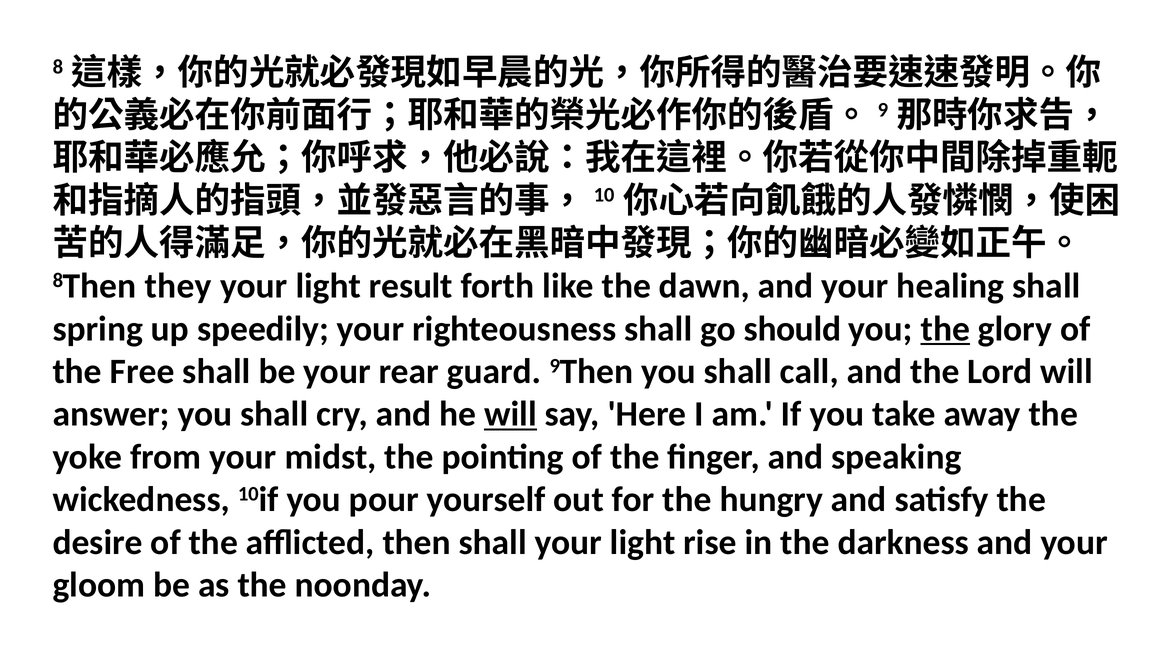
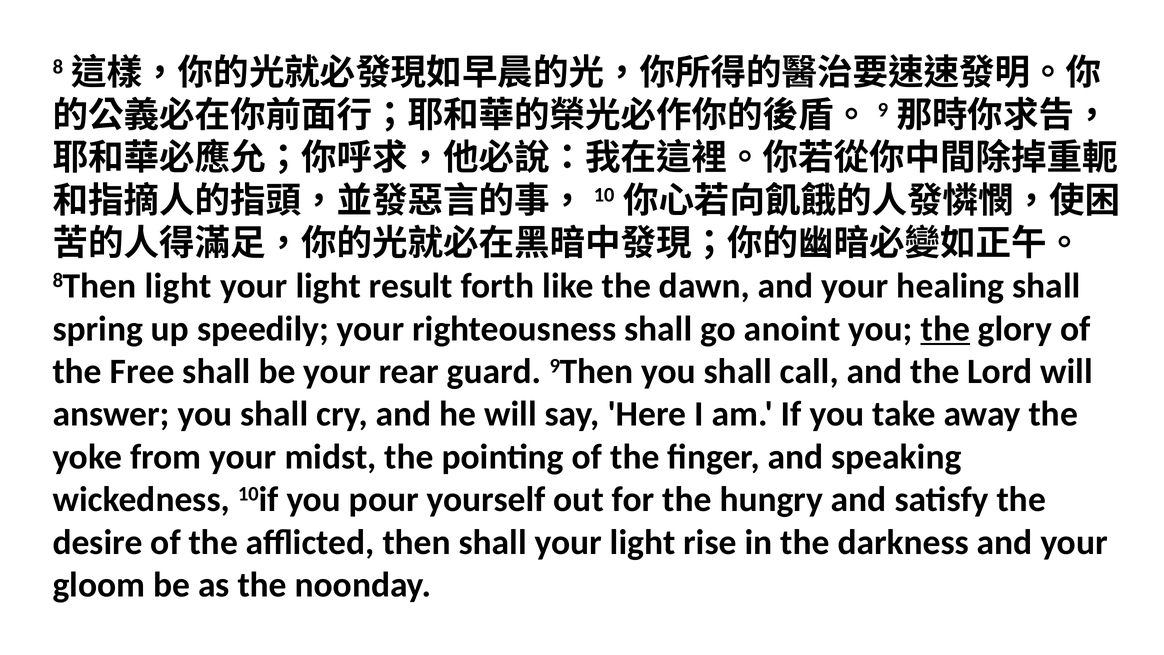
8Then they: they -> light (178, 286)
should: should -> anoint (792, 329)
will underline: present -> none (511, 414)
